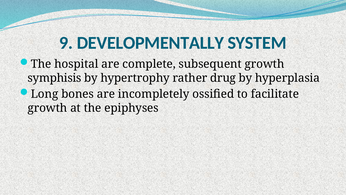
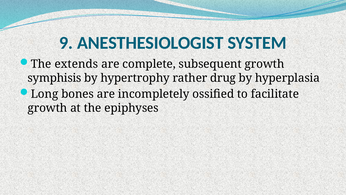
DEVELOPMENTALLY: DEVELOPMENTALLY -> ANESTHESIOLOGIST (150, 43)
hospital: hospital -> extends (76, 64)
